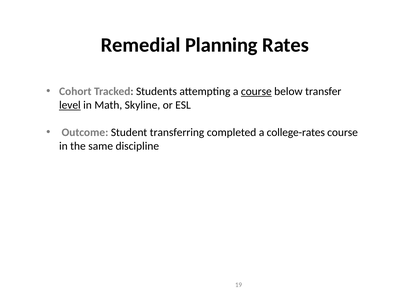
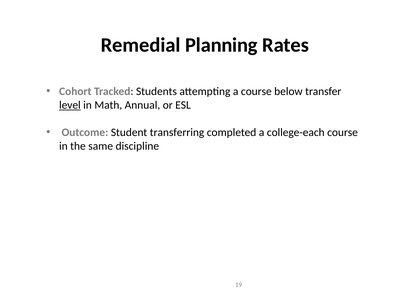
course underline: present -> none (256, 92)
Skyline: Skyline -> Annual (142, 105)
college-rates: college-rates -> college-each (296, 133)
